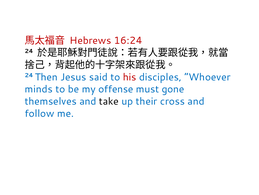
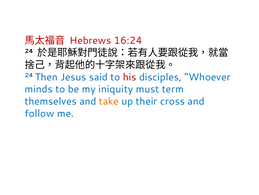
offense: offense -> iniquity (116, 89)
gone: gone -> term (173, 89)
take colour: black -> orange (109, 101)
